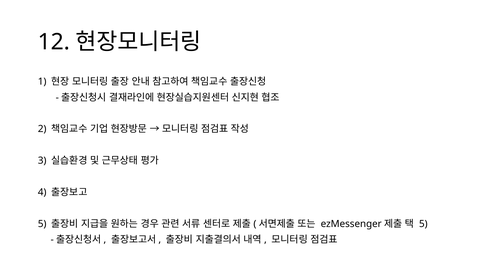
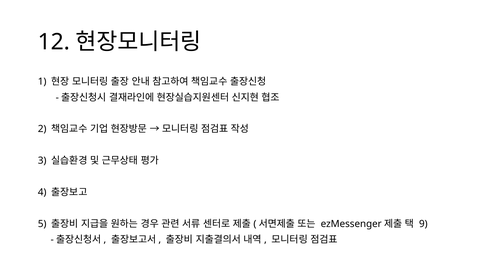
5: 5 -> 9 (423, 224)
